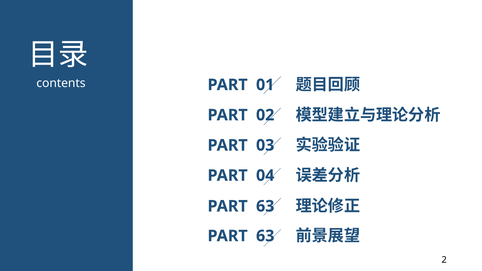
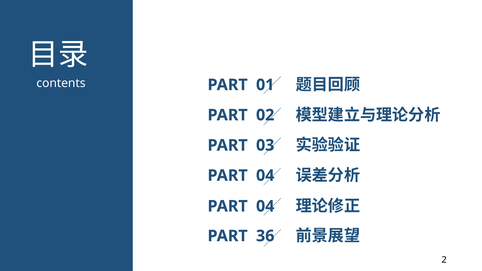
63: 63 -> 04 (265, 206)
63: 63 -> 36 (265, 236)
